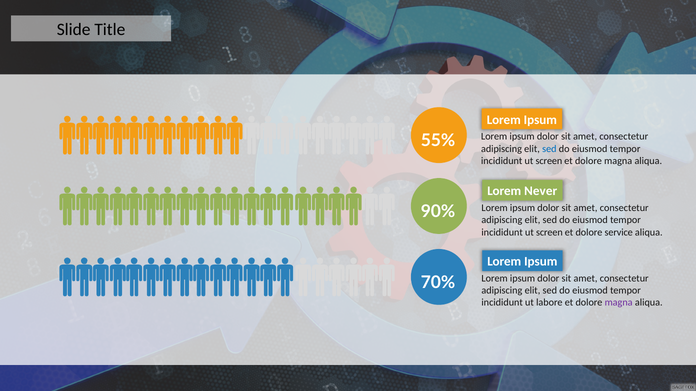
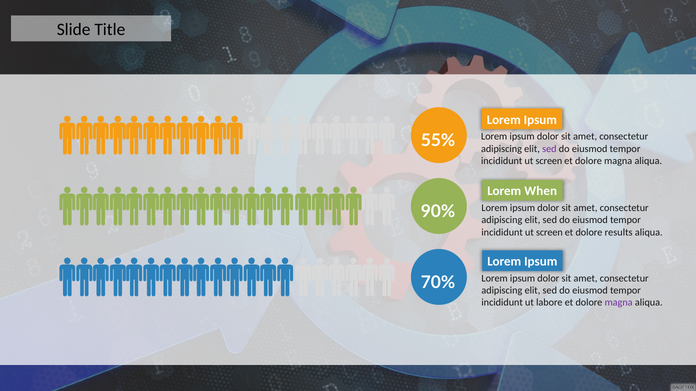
sed colour: blue -> purple (549, 149)
Never: Never -> When (541, 191)
service: service -> results (619, 232)
